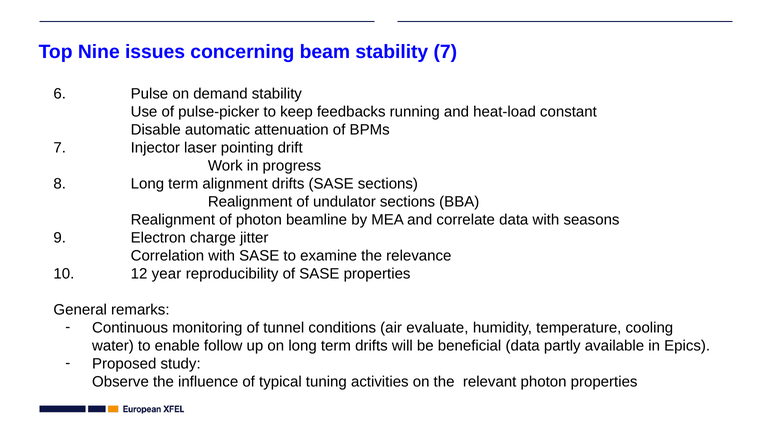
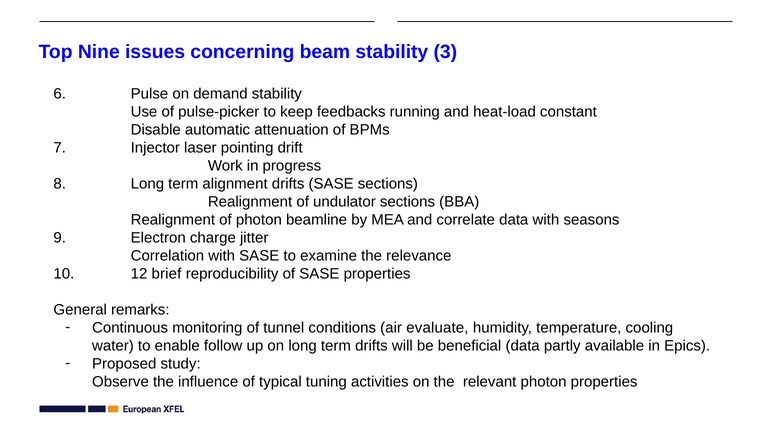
stability 7: 7 -> 3 (445, 52)
year: year -> brief (166, 274)
